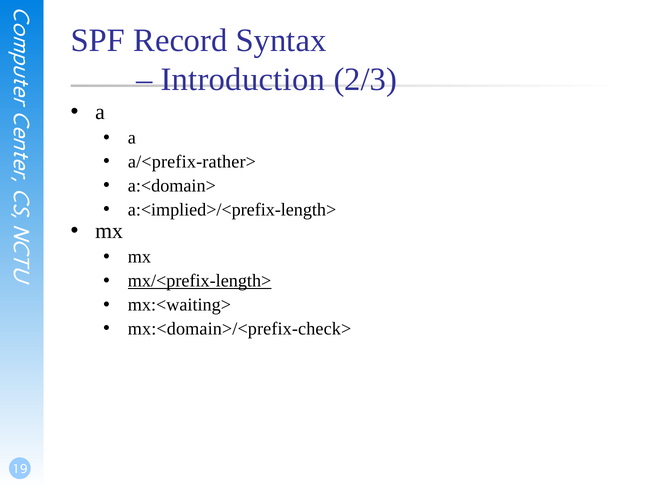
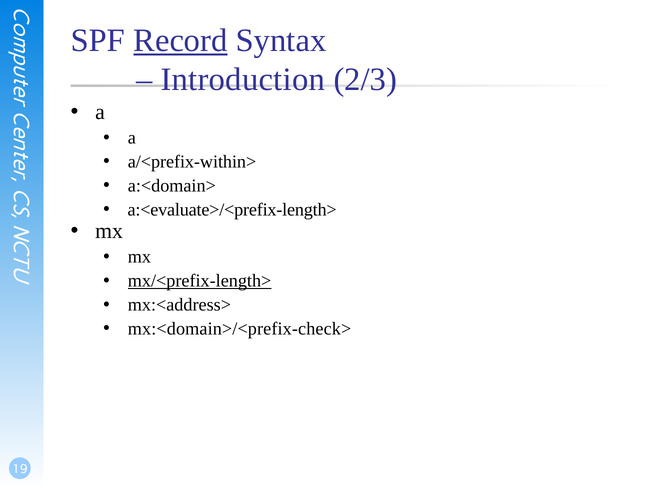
Record underline: none -> present (180, 40)
a/<prefix-rather>: a/<prefix-rather> -> a/<prefix-within> (192, 162)
a:<implied>/<prefix-length>: a:<implied>/<prefix-length> -> a:<evaluate>/<prefix-length> (232, 209)
mx:<waiting>: mx:<waiting> -> mx:<address> (179, 305)
